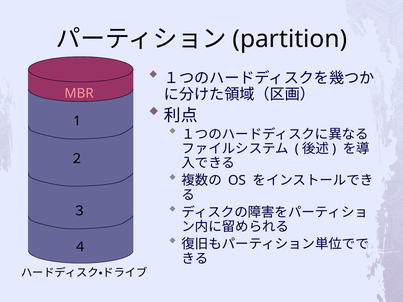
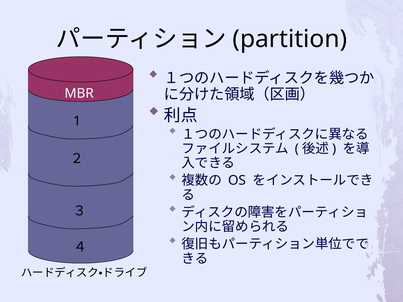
MBR colour: pink -> white (79, 94)
